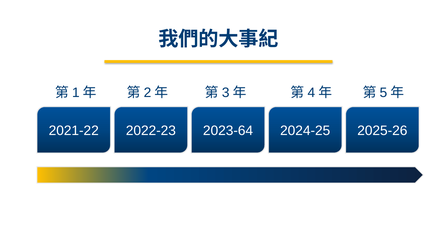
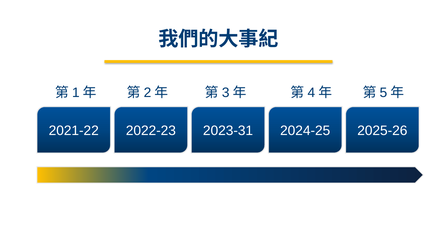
2023-64: 2023-64 -> 2023-31 (228, 131)
